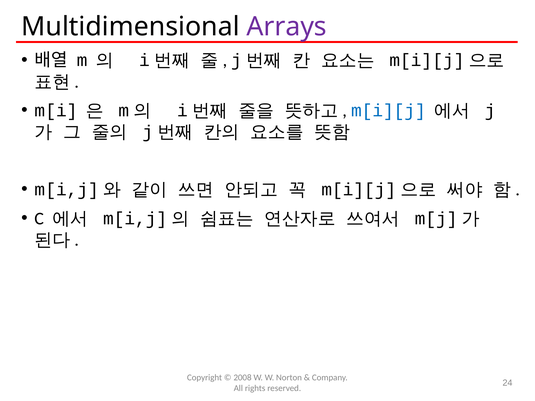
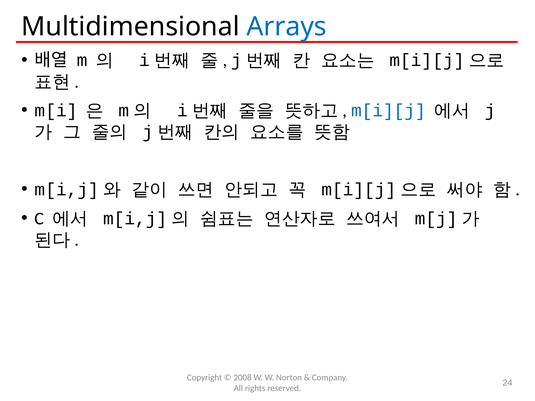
Arrays colour: purple -> blue (287, 27)
